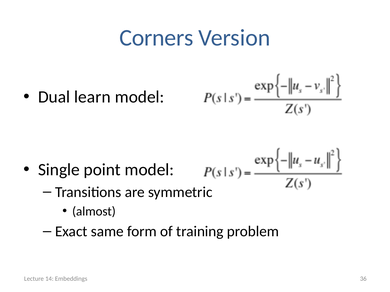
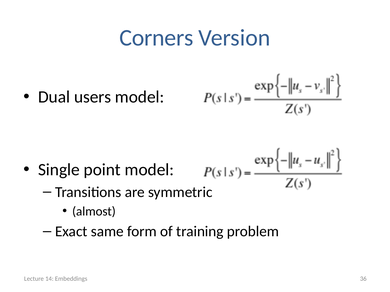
learn: learn -> users (93, 97)
